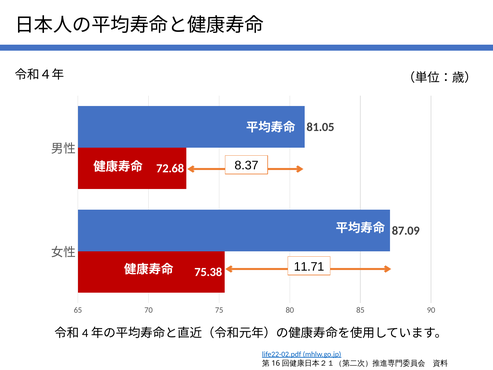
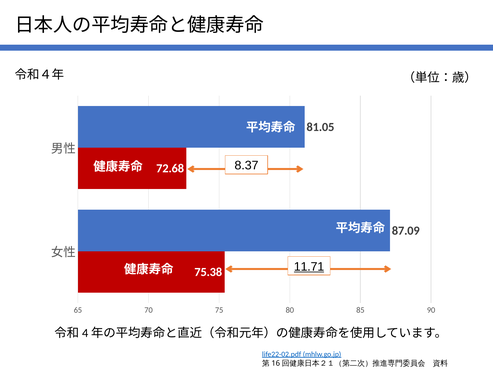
11.71 underline: none -> present (309, 267)
